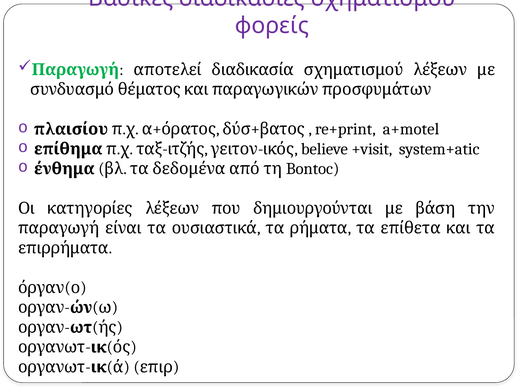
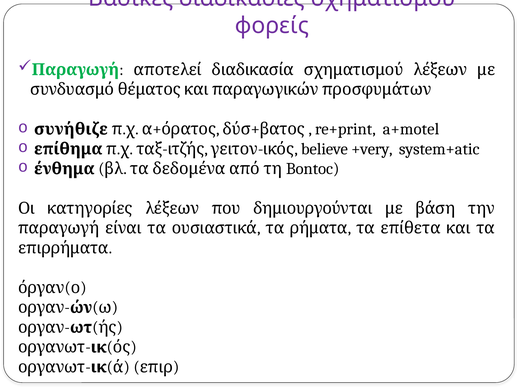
πλαισίου: πλαισίου -> συνήθιζε (71, 129)
+visit: +visit -> +very (372, 149)
